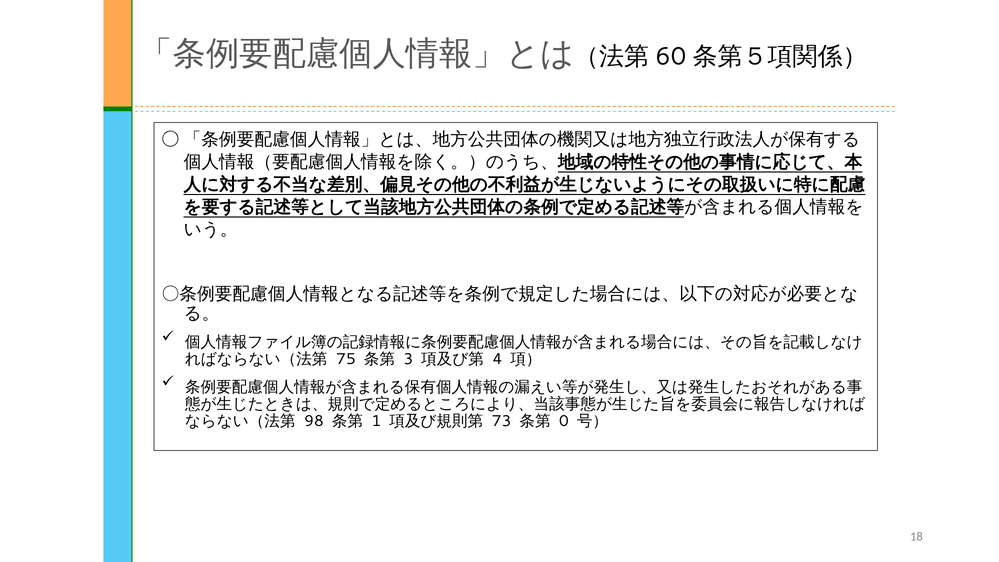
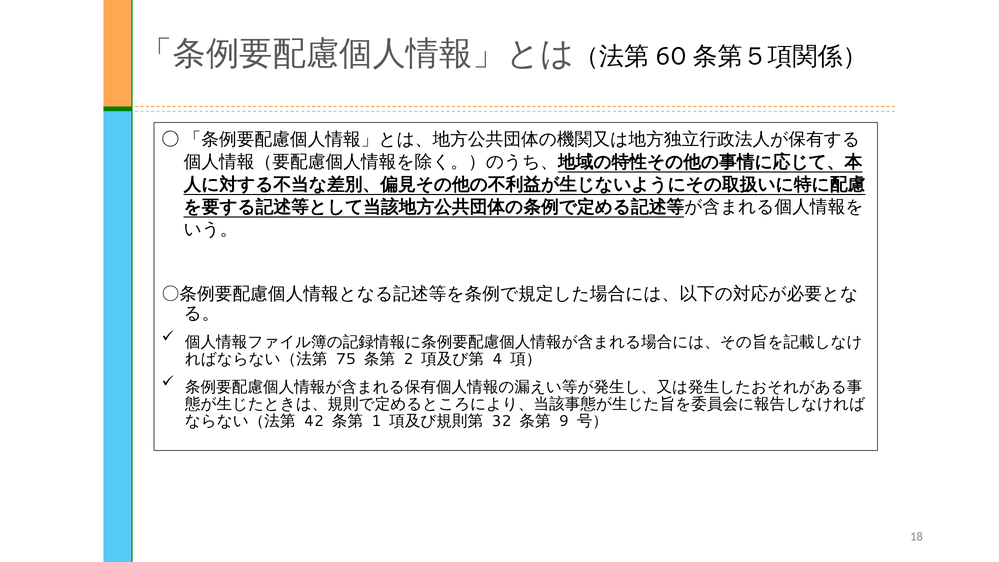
3: 3 -> 2 (408, 359)
98: 98 -> 42 (314, 421)
73: 73 -> 32 (502, 421)
0: 0 -> 9 (564, 421)
